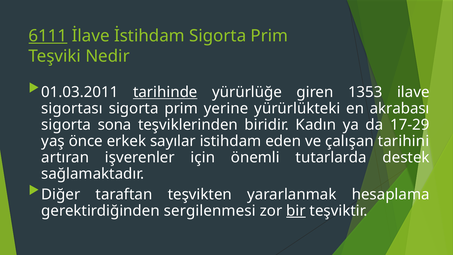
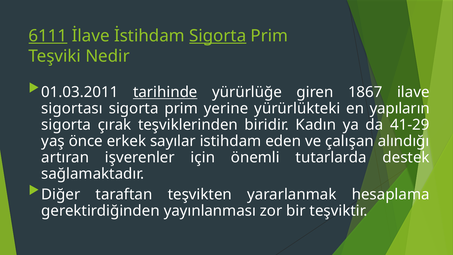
Sigorta underline: none -> present (218, 36)
1353: 1353 -> 1867 (365, 92)
akrabası: akrabası -> yapıların (400, 108)
sona: sona -> çırak (115, 125)
17-29: 17-29 -> 41-29 (410, 125)
tarihini: tarihini -> alındığı (404, 141)
sergilenmesi: sergilenmesi -> yayınlanması (210, 211)
bir underline: present -> none (296, 211)
